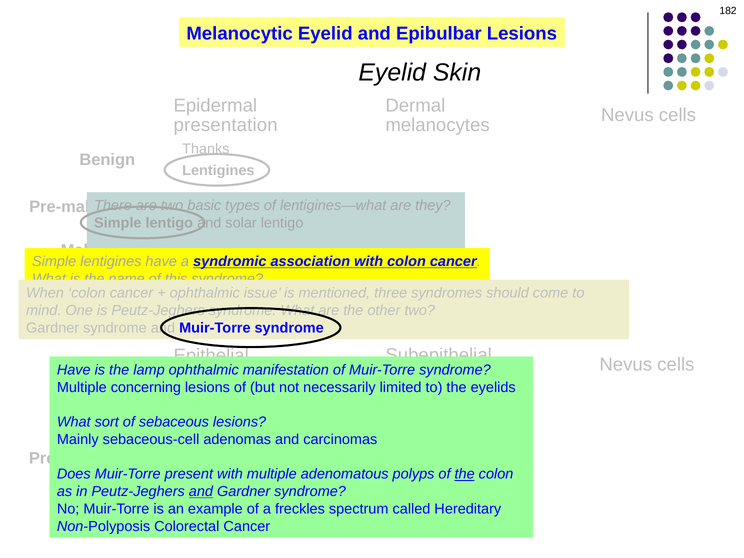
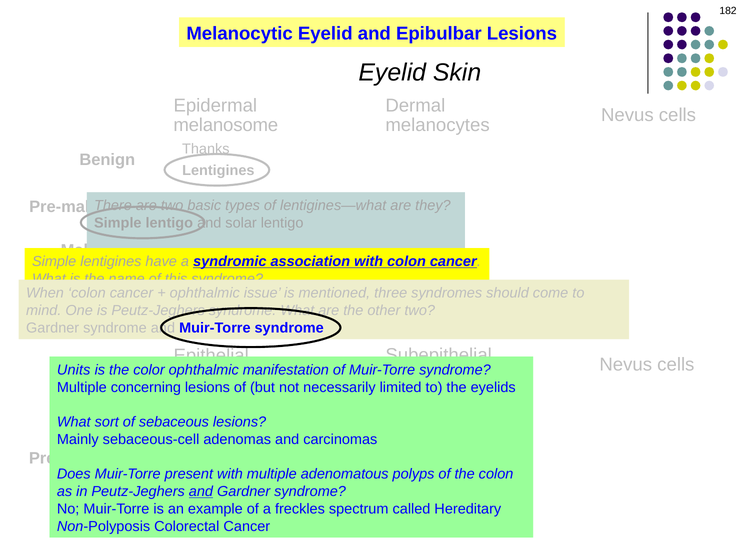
presentation: presentation -> melanosome (226, 125)
Have: Have -> Units (74, 370)
lamp: lamp -> color (149, 370)
the underline: present -> none (465, 474)
